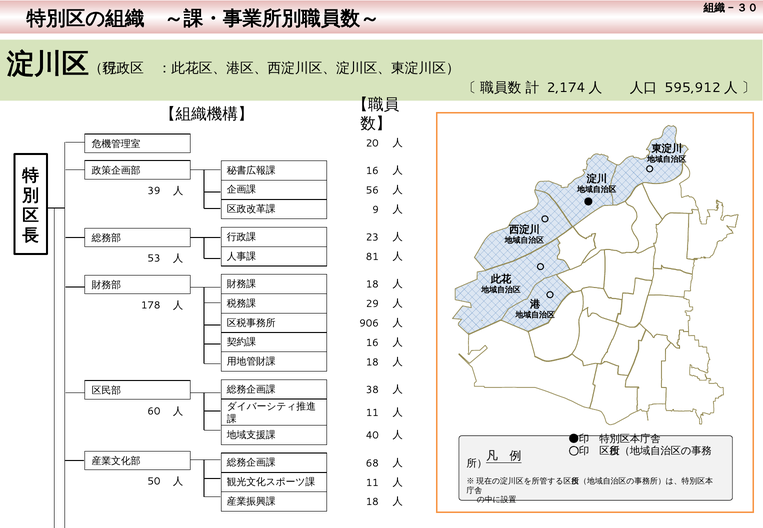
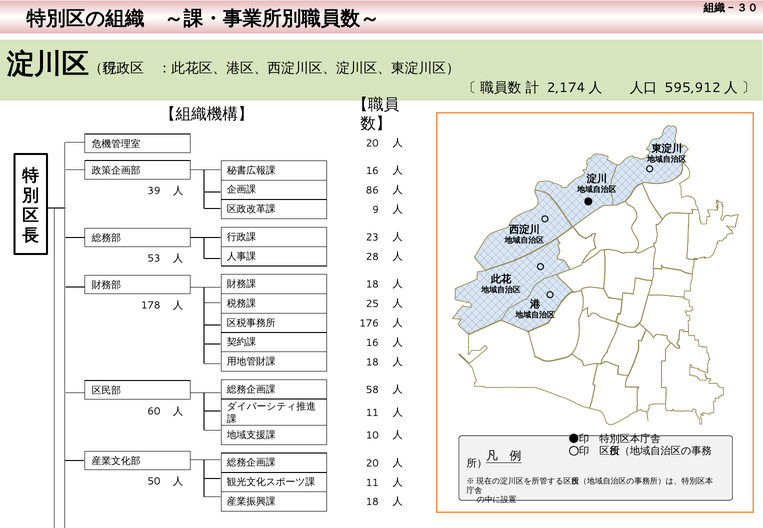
56: 56 -> 86 (372, 190)
81: 81 -> 28 (372, 257)
29: 29 -> 25 (372, 304)
906: 906 -> 176 (369, 323)
38: 38 -> 58 (372, 390)
40: 40 -> 10 (372, 436)
68: 68 -> 20 (372, 463)
